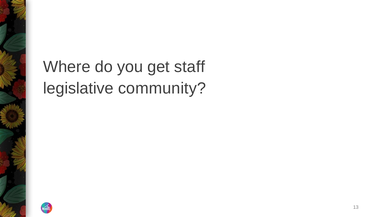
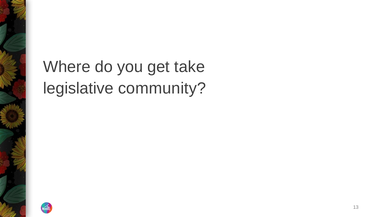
staff: staff -> take (190, 67)
